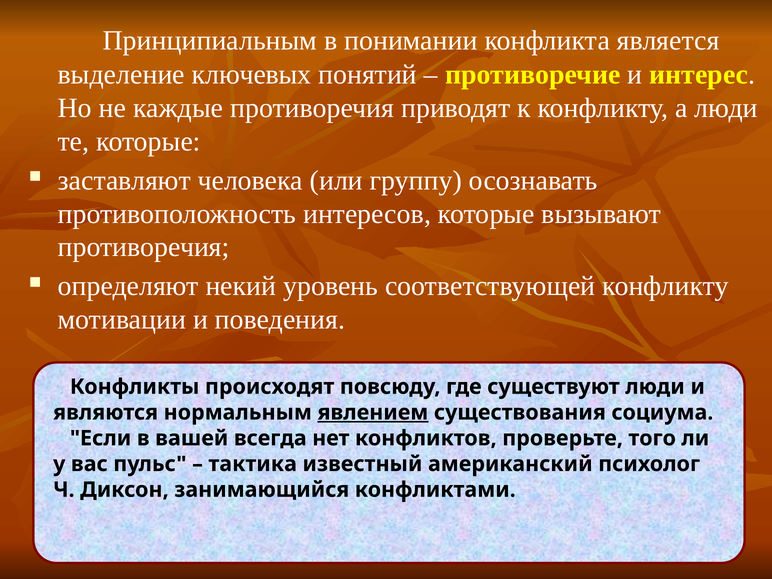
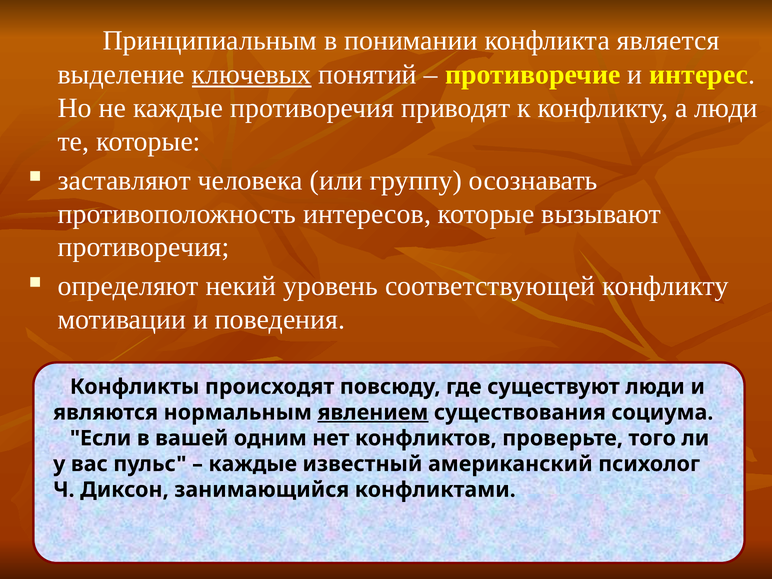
ключевых underline: none -> present (252, 75)
всегда: всегда -> одним (270, 438)
тактика: тактика -> каждые (253, 464)
